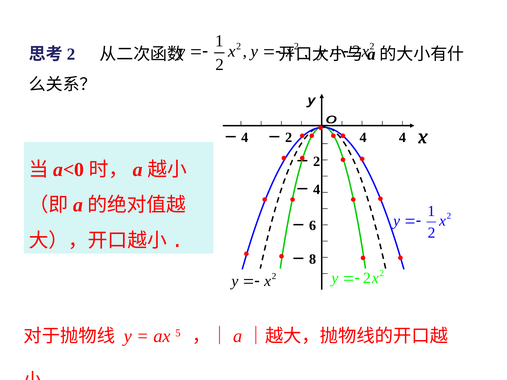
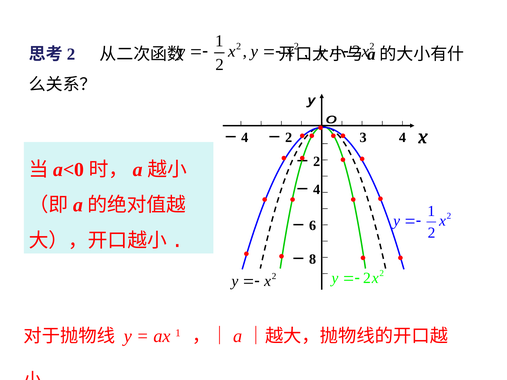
－2 4: 4 -> 3 (363, 138)
ax 5: 5 -> 1 (178, 333)
